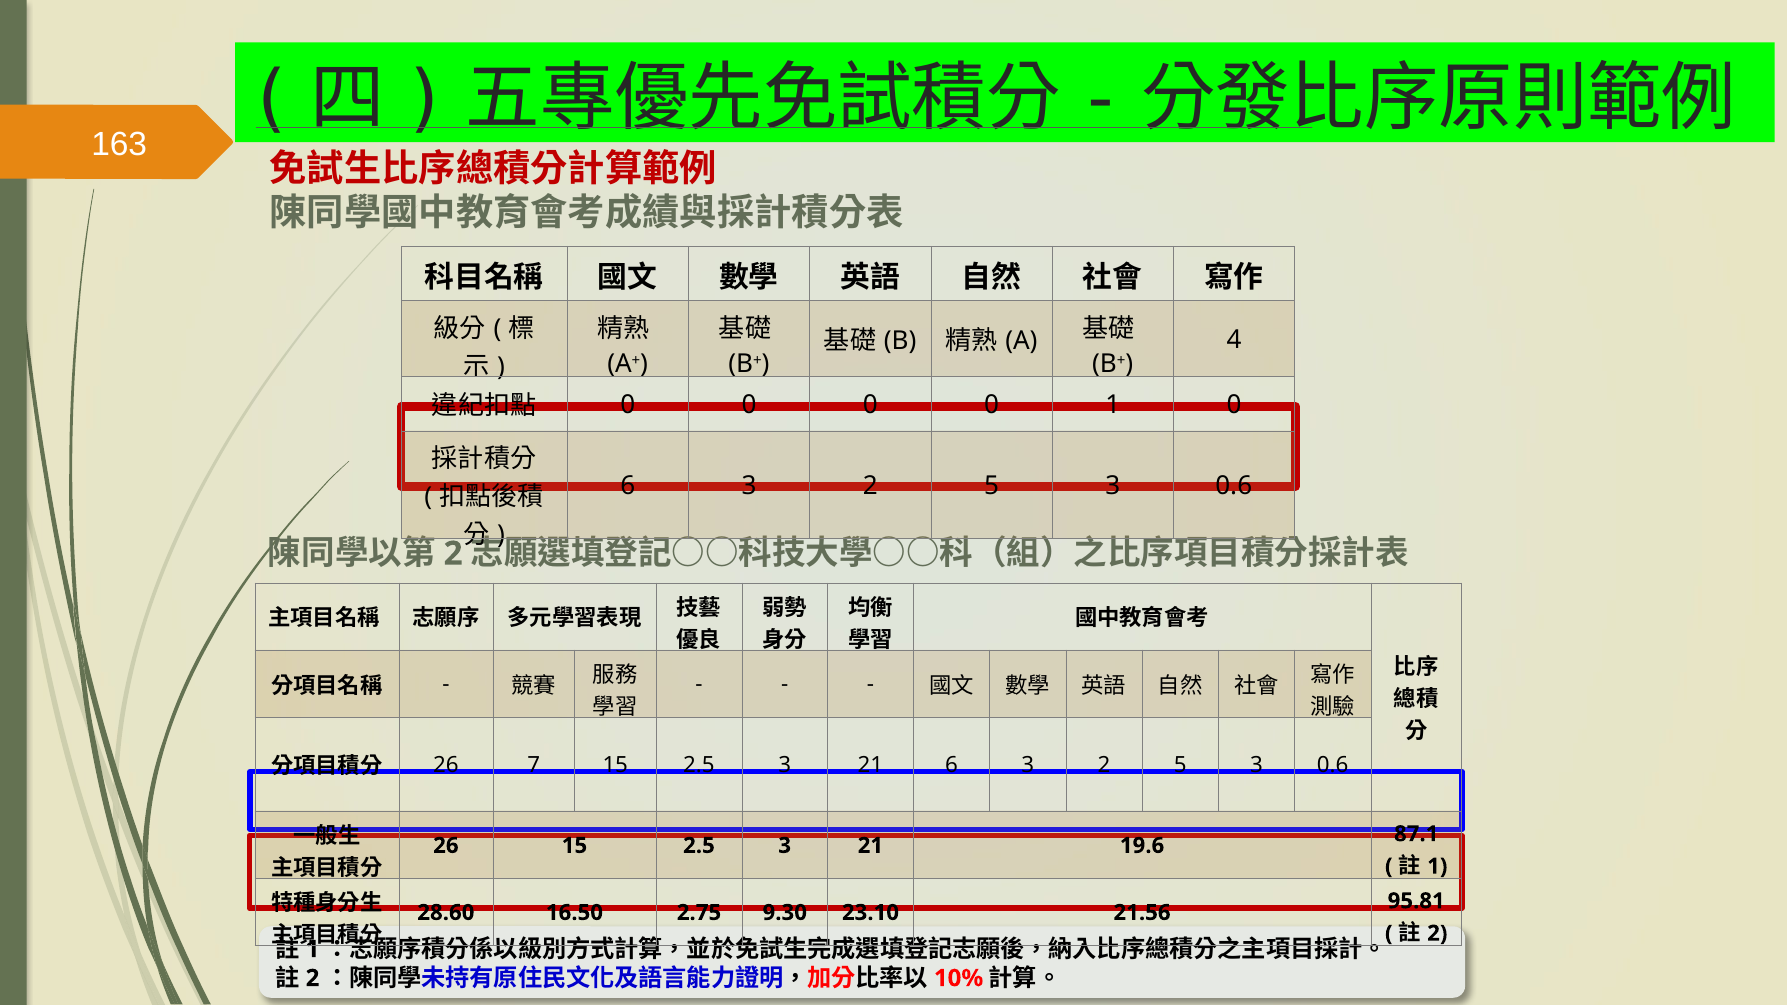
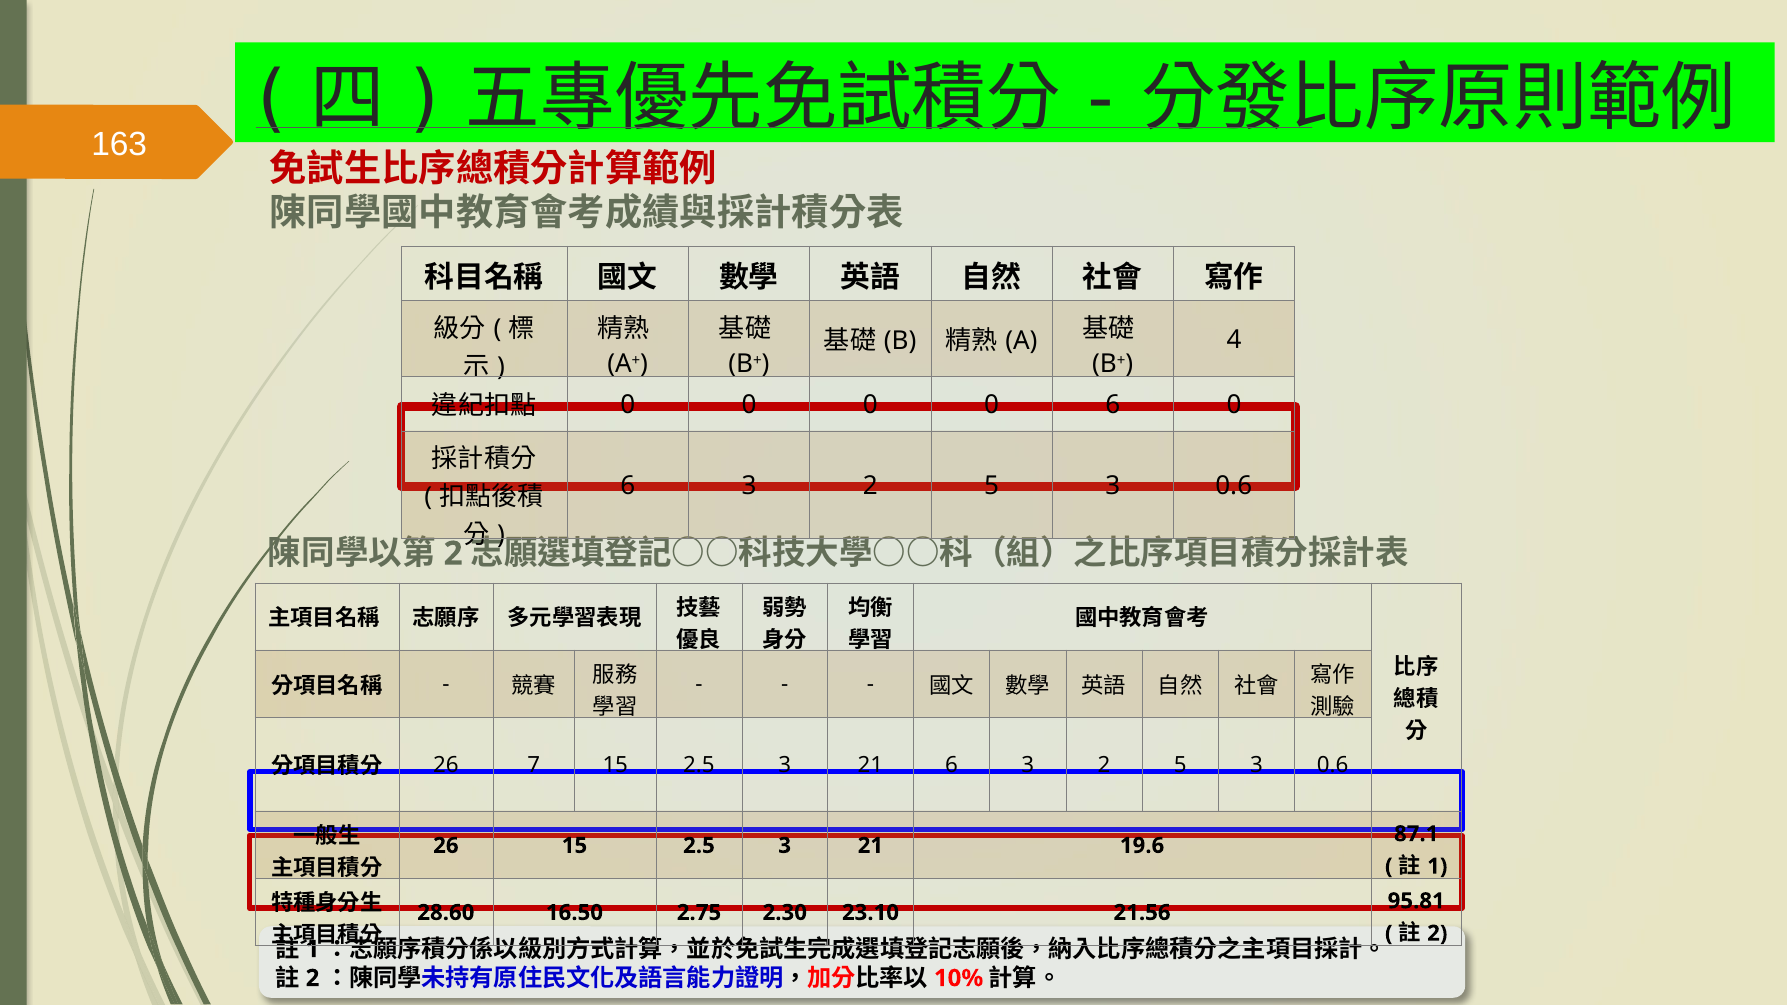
0 1: 1 -> 6 (1113, 405)
9.30: 9.30 -> 2.30 (785, 913)
